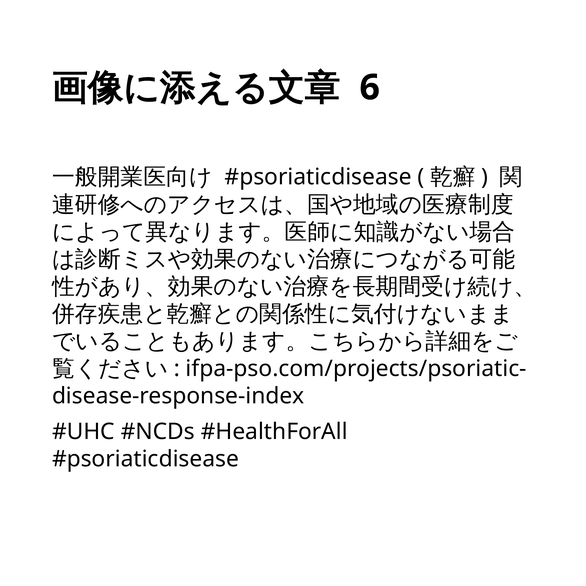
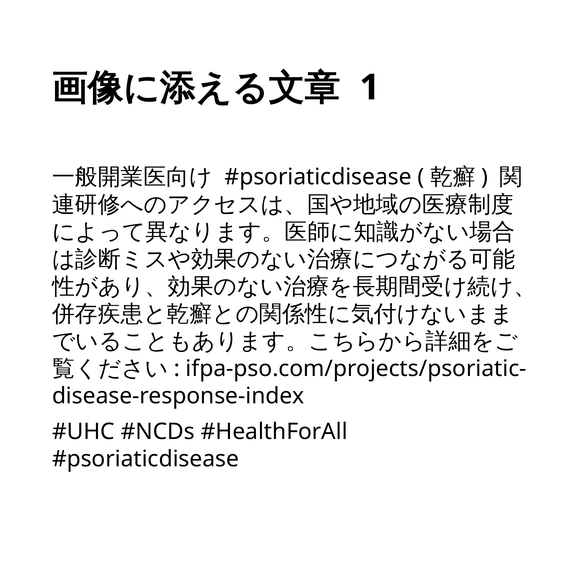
6: 6 -> 1 (370, 88)
